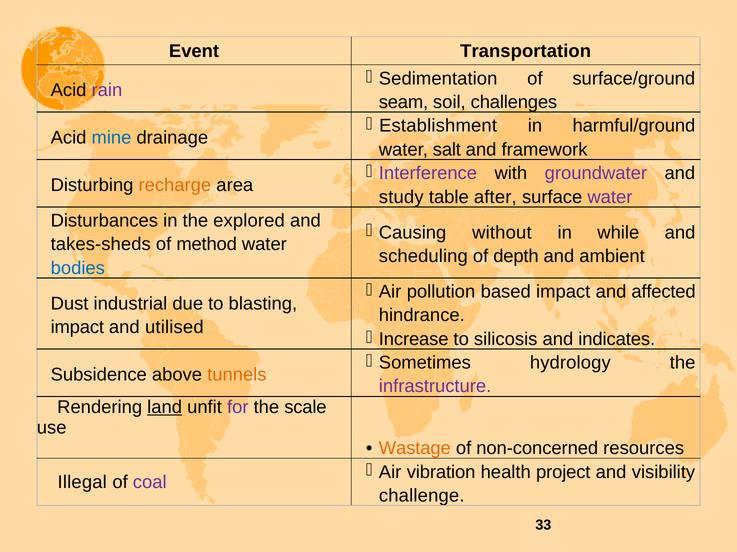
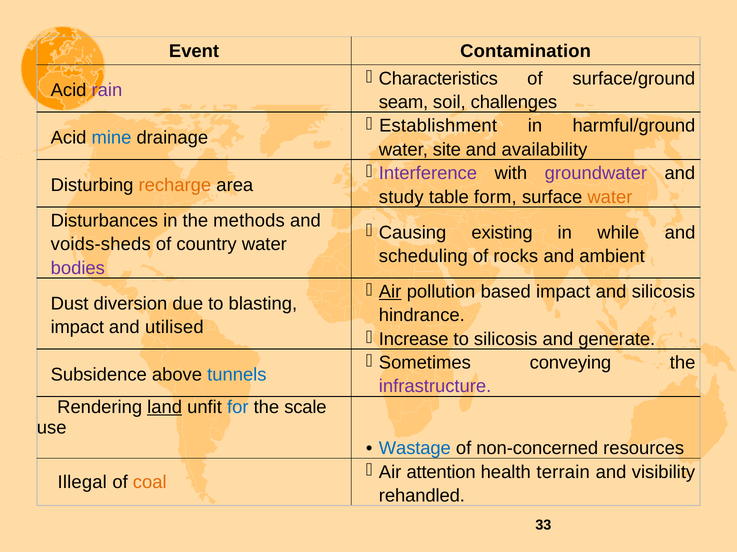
Transportation: Transportation -> Contamination (526, 51)
Sedimentation: Sedimentation -> Characteristics (438, 79)
salt: salt -> site (447, 150)
framework: framework -> availability (544, 150)
after: after -> form (495, 197)
water colour: purple -> orange (610, 197)
explored: explored -> methods (249, 221)
without: without -> existing (502, 233)
takes-sheds: takes-sheds -> voids-sheds (101, 245)
method: method -> country (207, 245)
depth: depth -> rocks (516, 256)
bodies colour: blue -> purple (78, 268)
Air underline: none -> present (390, 292)
and affected: affected -> silicosis (663, 292)
industrial: industrial -> diversion (130, 304)
indicates: indicates -> generate (617, 339)
hydrology: hydrology -> conveying (570, 363)
tunnels colour: orange -> blue (237, 375)
for colour: purple -> blue (238, 408)
Wastage colour: orange -> blue (415, 449)
vibration: vibration -> attention (441, 473)
project: project -> terrain (563, 473)
coal colour: purple -> orange (150, 483)
challenge: challenge -> rehandled (422, 496)
